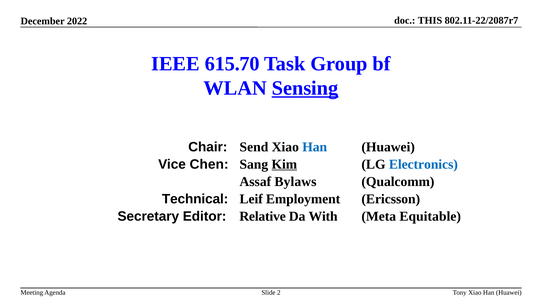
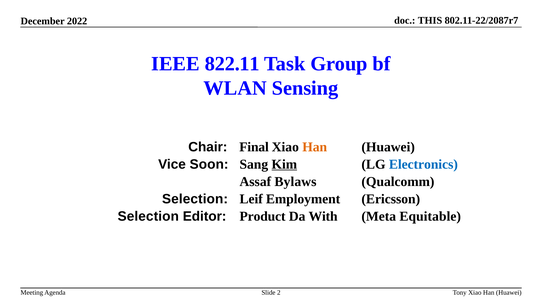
615.70: 615.70 -> 822.11 (232, 64)
Sensing underline: present -> none (305, 88)
Send: Send -> Final (254, 147)
Han colour: blue -> orange (315, 147)
Chen: Chen -> Soon (209, 164)
Technical: Technical -> Selection (195, 199)
Secretary: Secretary -> Selection (148, 216)
Relative: Relative -> Product (263, 216)
